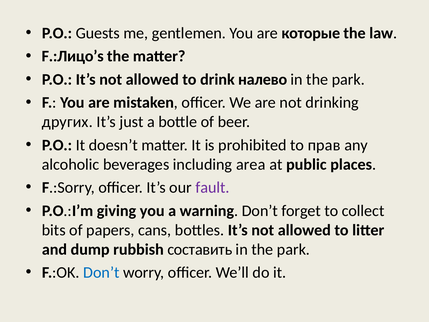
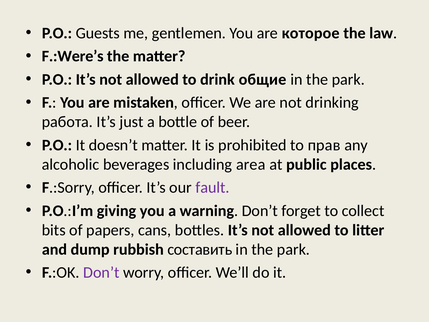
которые: которые -> которое (311, 33)
F.:Лицо’s: F.:Лицо’s -> F.:Were’s (73, 56)
налево: налево -> общие (262, 79)
других: других -> работа (67, 122)
Don’t colour: blue -> purple (101, 272)
